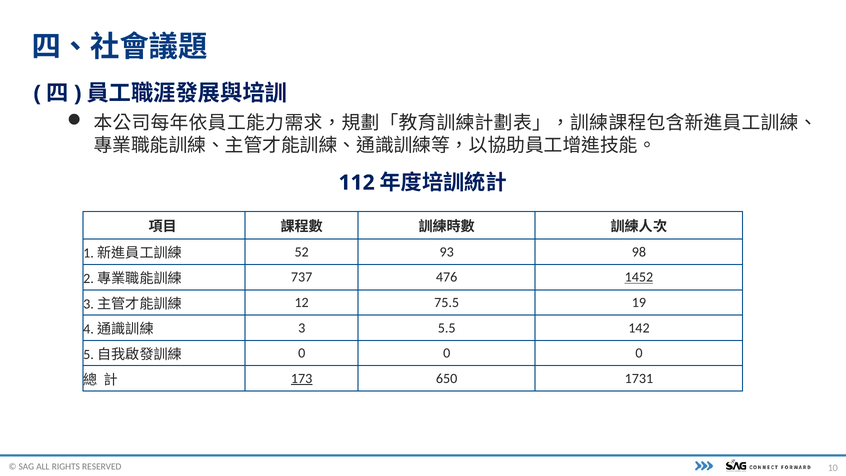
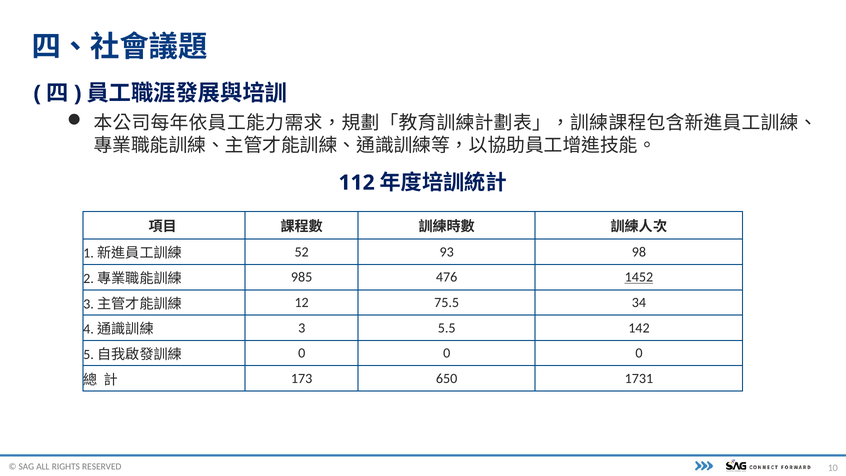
737: 737 -> 985 (302, 277)
19: 19 -> 34 (639, 303)
173 underline: present -> none (302, 378)
